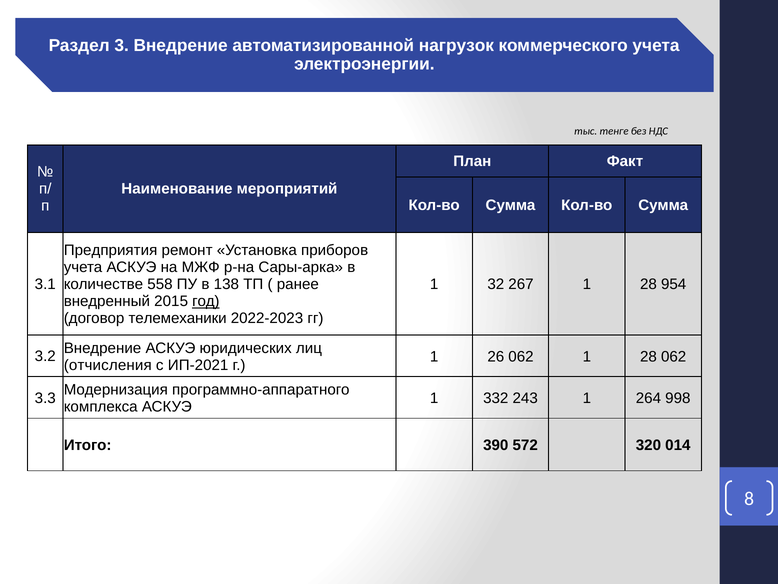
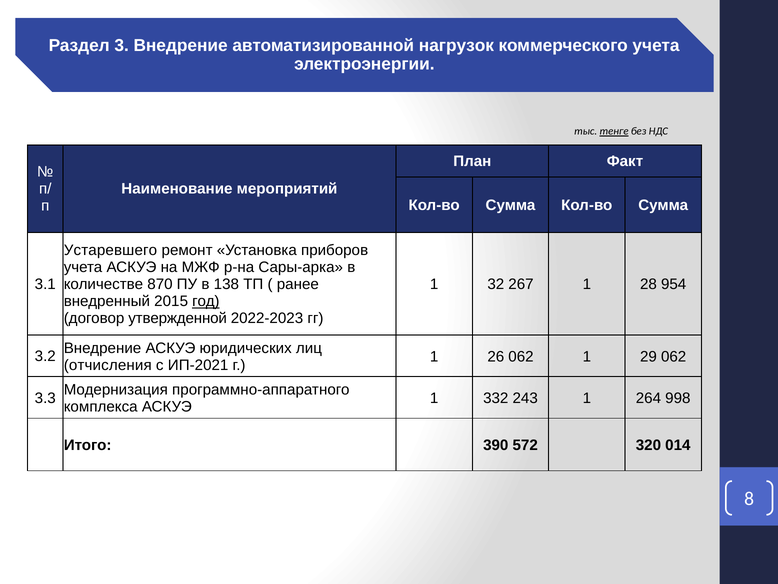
тенге underline: none -> present (614, 131)
Предприятия: Предприятия -> Устаревшего (110, 250)
558: 558 -> 870 (160, 284)
телемеханики: телемеханики -> утвержденной (178, 318)
062 1 28: 28 -> 29 (648, 356)
